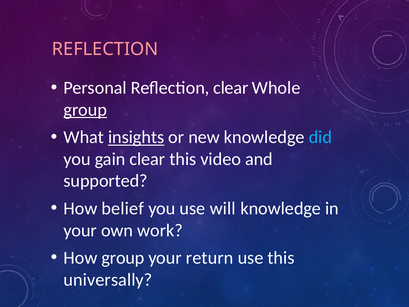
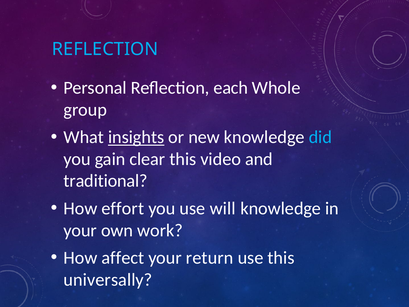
REFLECTION colour: pink -> light blue (105, 49)
Reflection clear: clear -> each (231, 88)
group underline: present -> none (85, 110)
supported: supported -> traditional (106, 181)
belief: belief -> effort (123, 208)
How group: group -> affect (123, 258)
